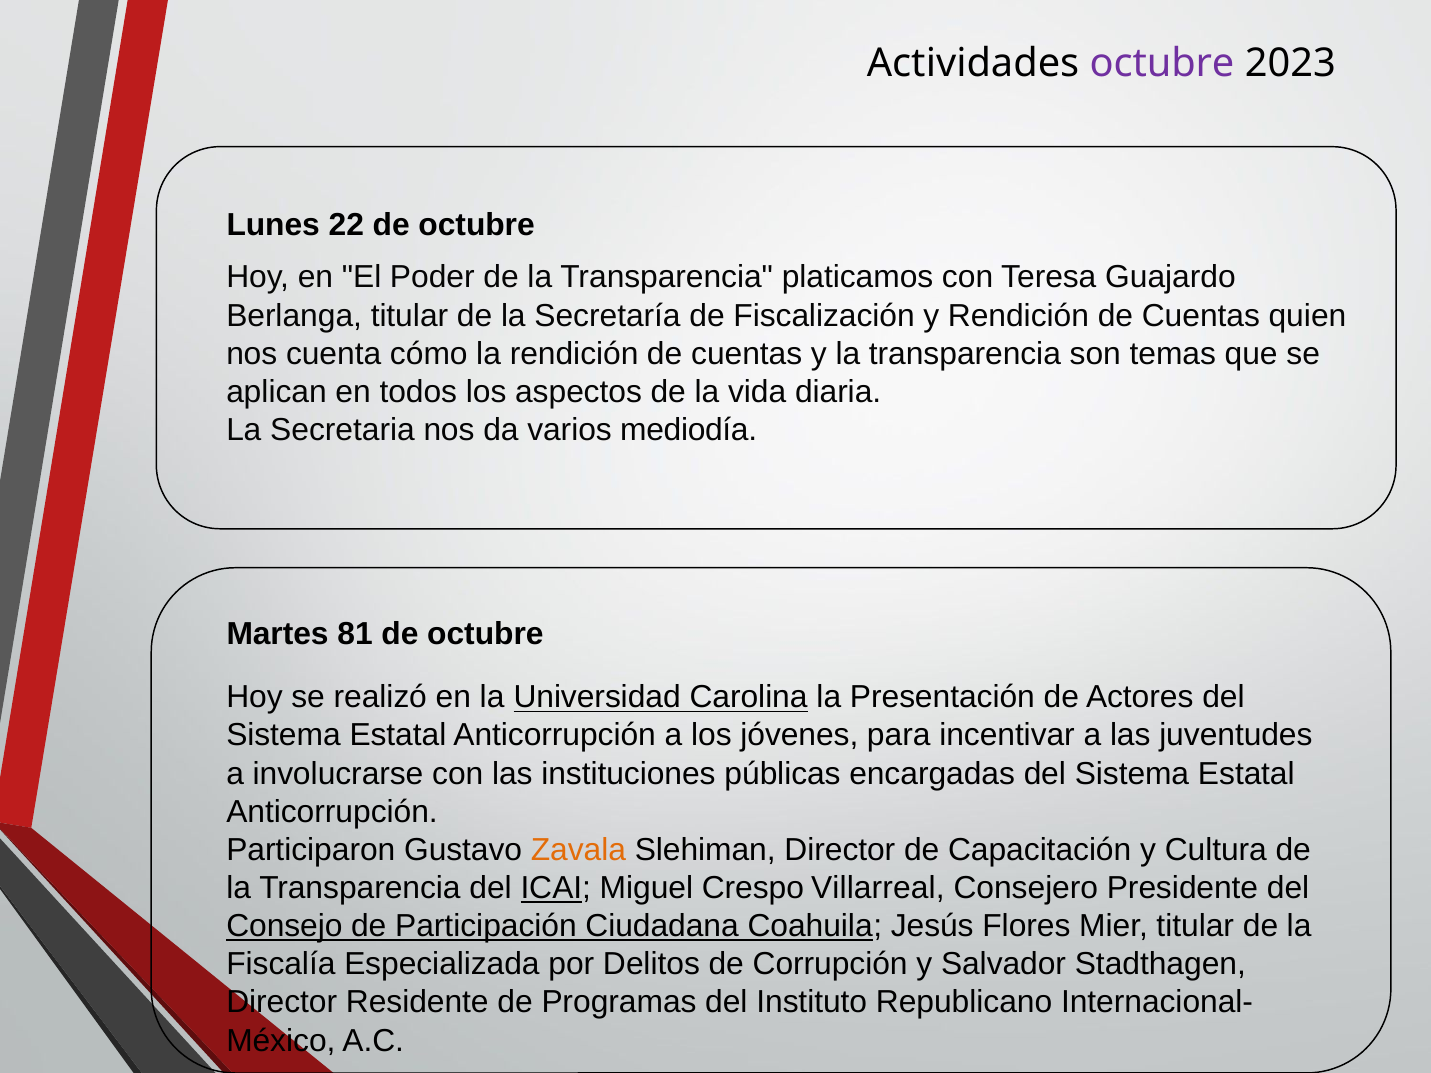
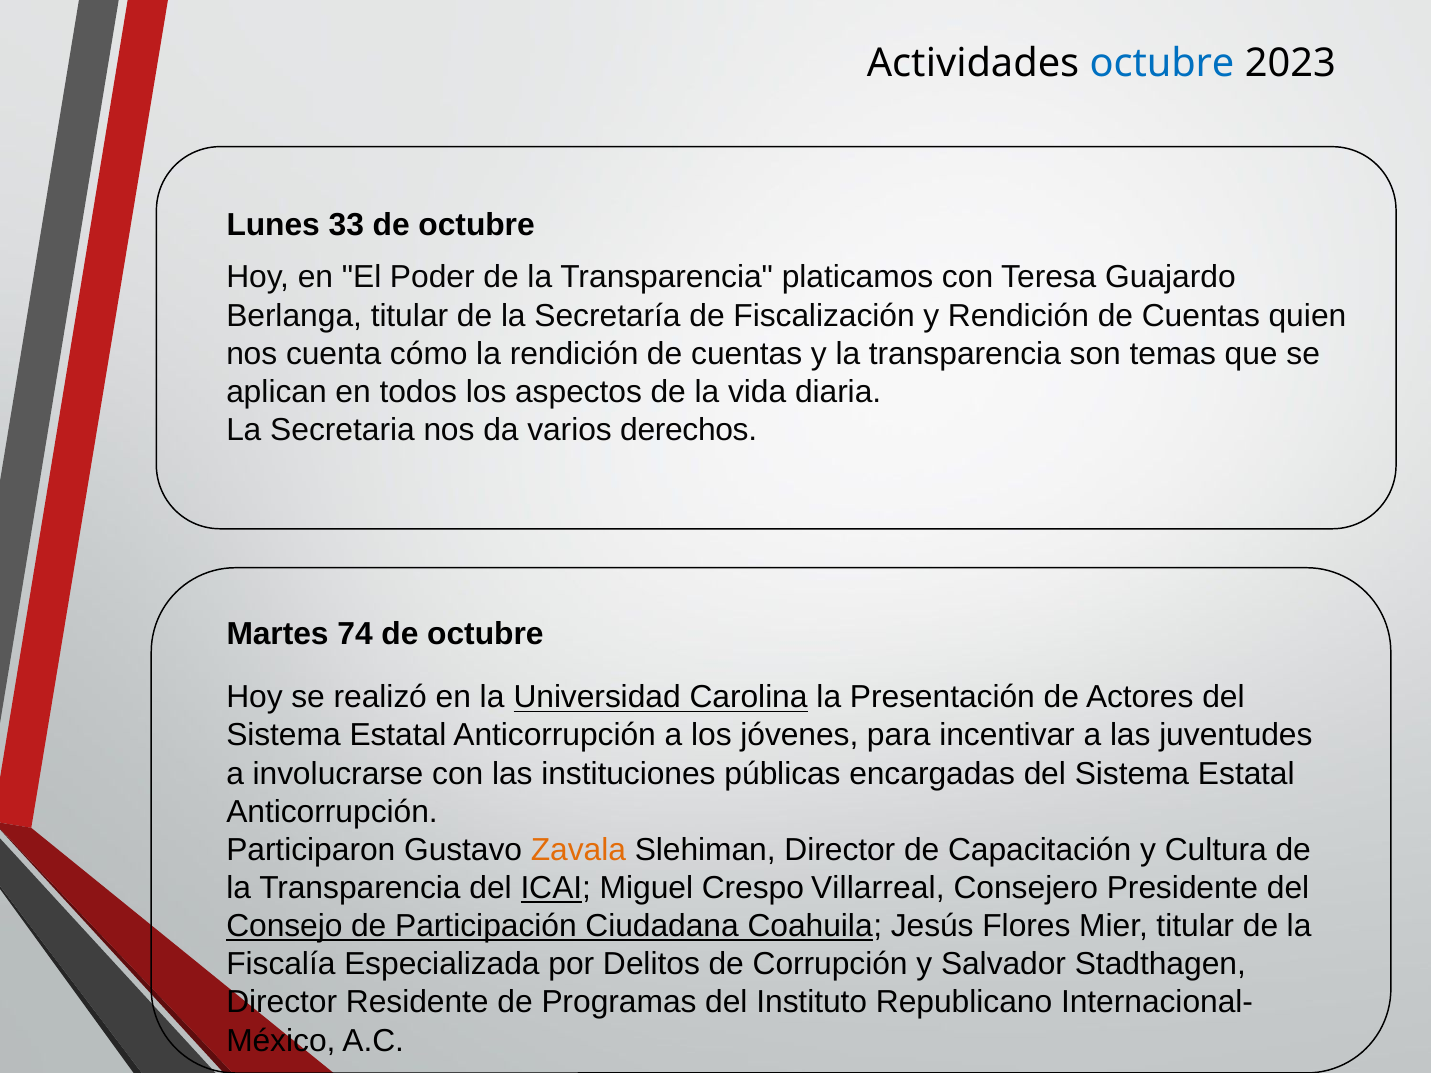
octubre colour: purple -> blue (1162, 63)
22: 22 -> 33 (346, 225)
mediodía: mediodía -> derechos (689, 430)
81: 81 -> 74 (355, 634)
